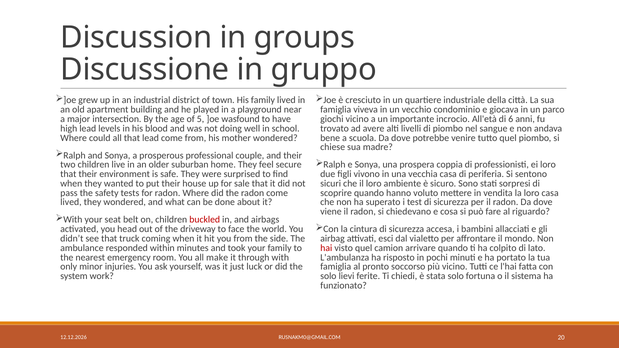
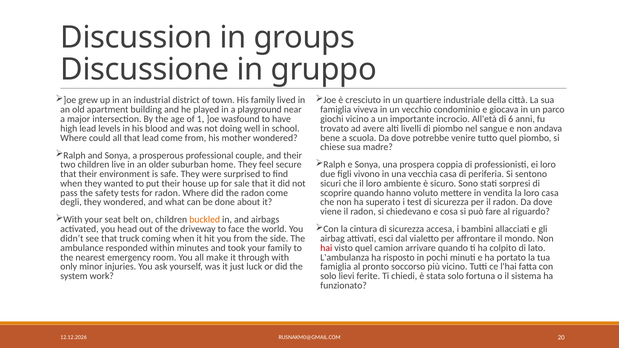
5: 5 -> 1 (201, 119)
lived: lived -> degli (71, 202)
buckled colour: red -> orange (205, 220)
